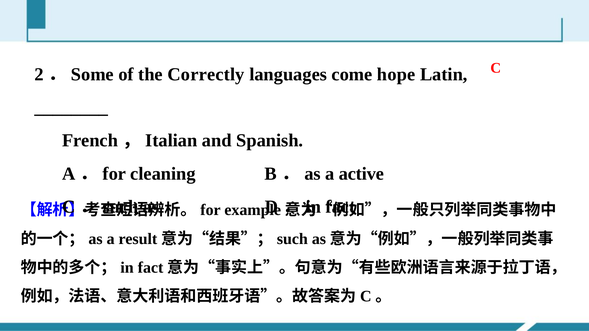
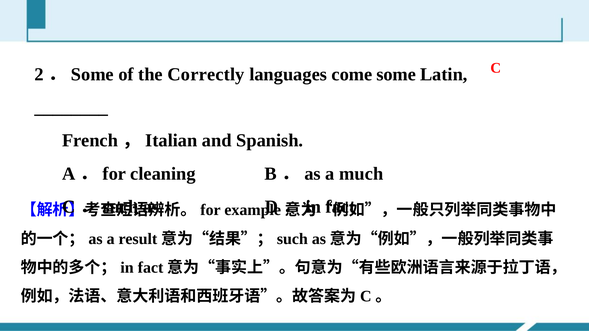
come hope: hope -> some (396, 74)
active: active -> much (361, 174)
